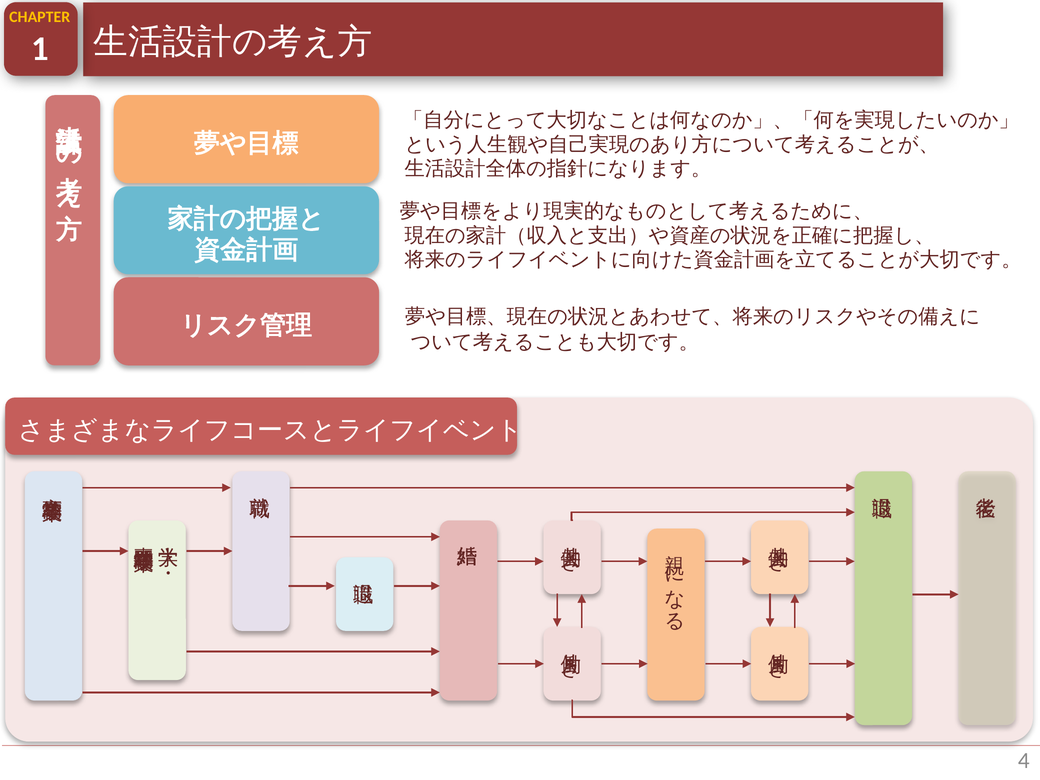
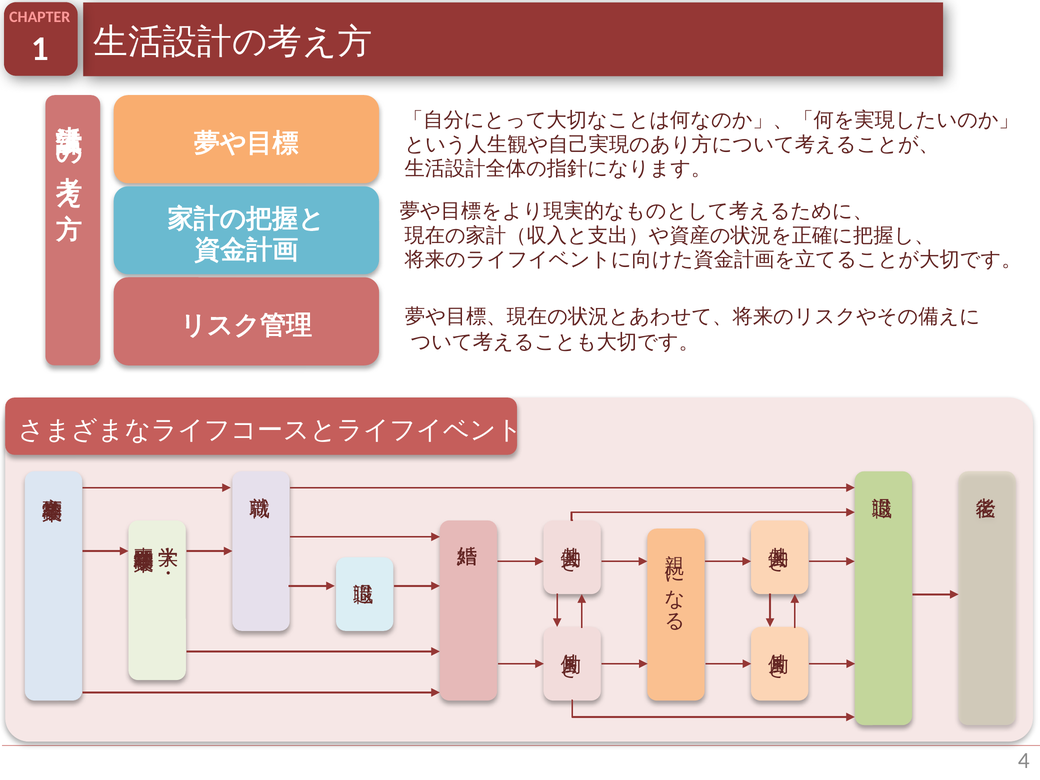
CHAPTER colour: yellow -> pink (40, 17)
